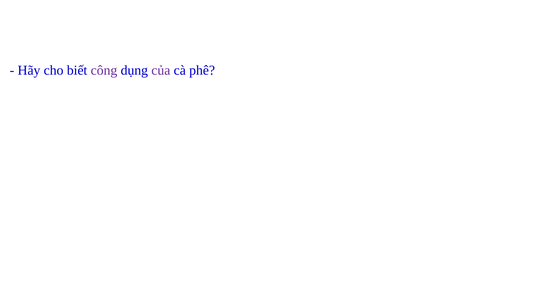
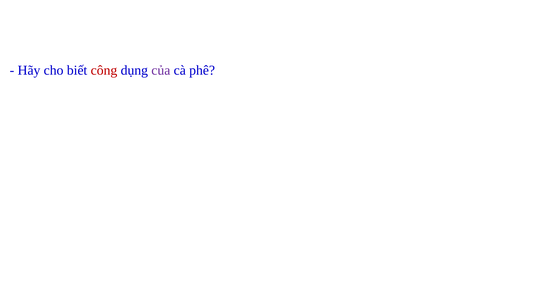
công colour: purple -> red (104, 70)
